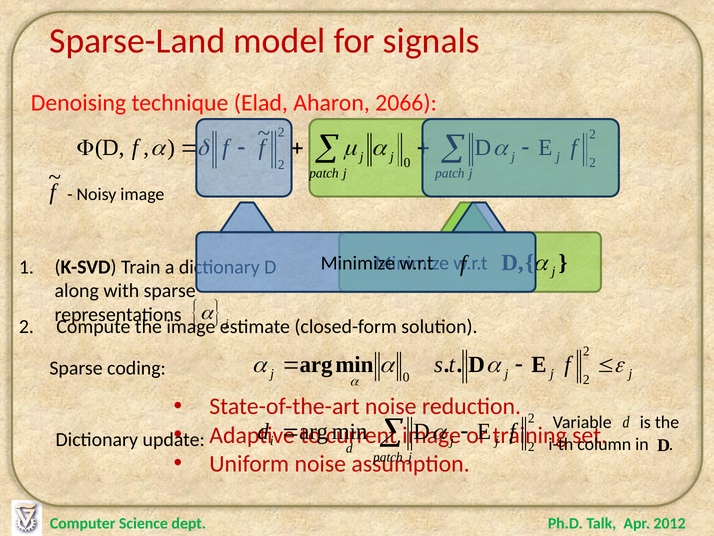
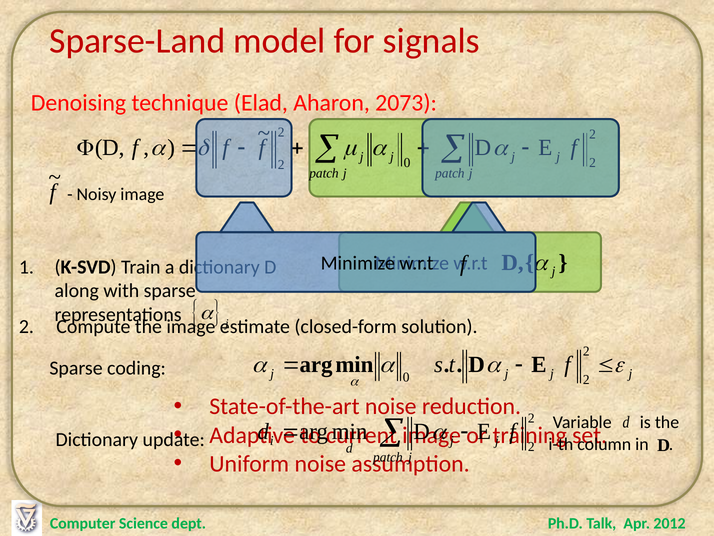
2066: 2066 -> 2073 (406, 103)
